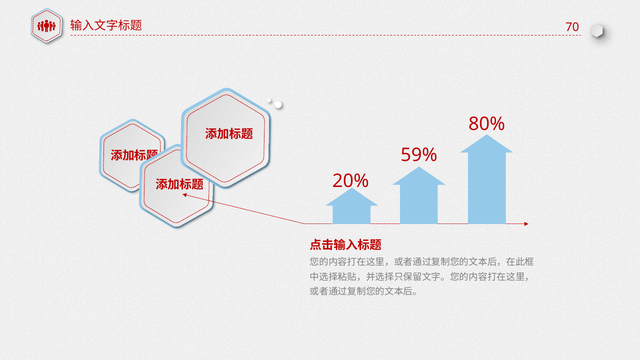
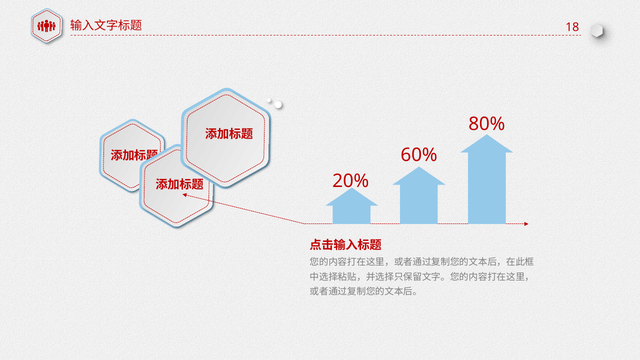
70: 70 -> 18 (572, 27)
59%: 59% -> 60% (419, 155)
